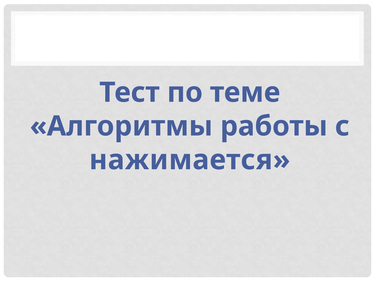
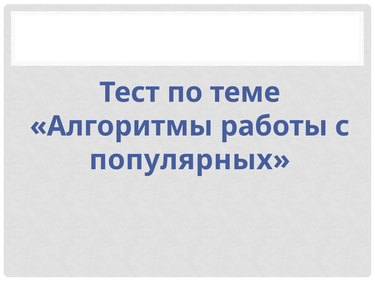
нажимается: нажимается -> популярных (190, 160)
